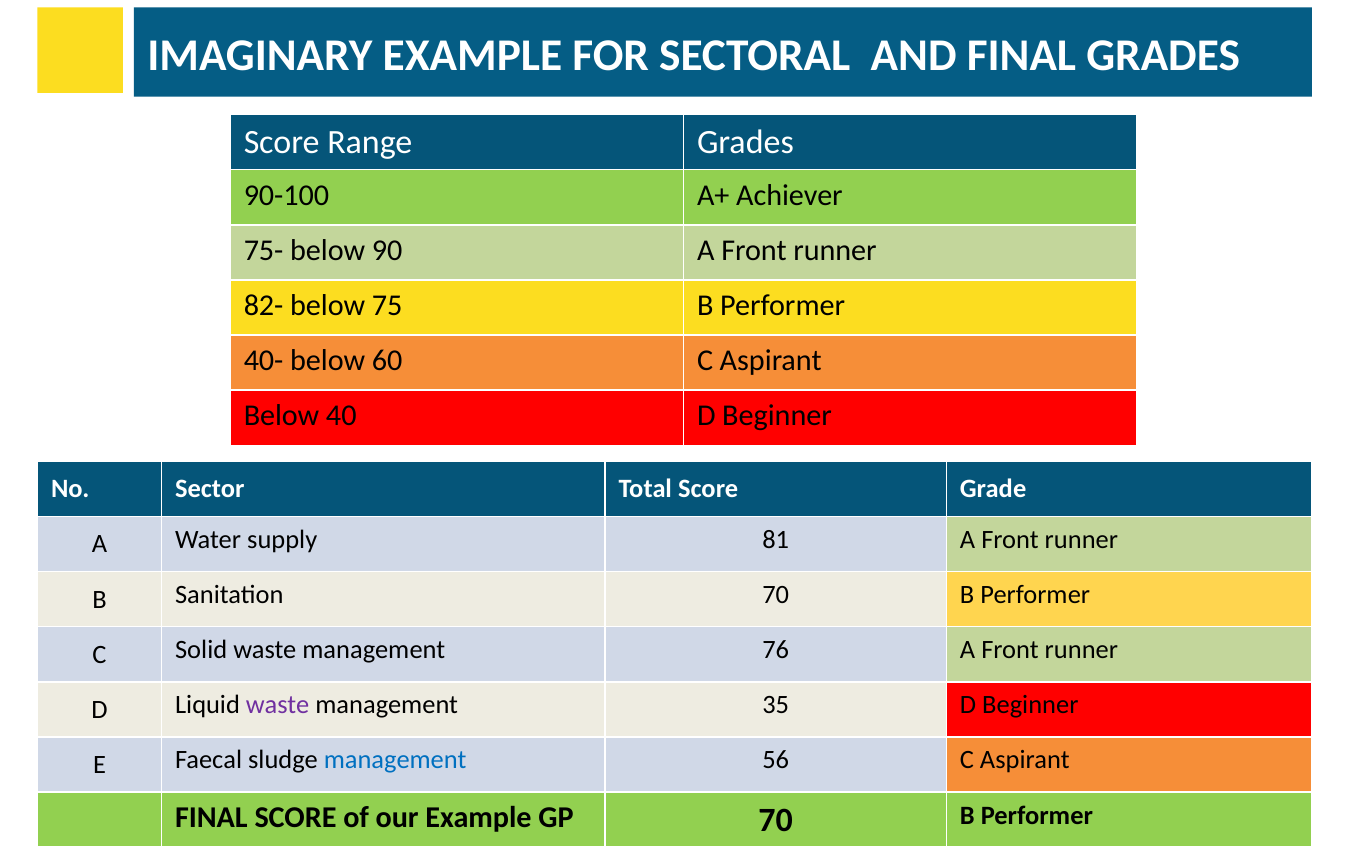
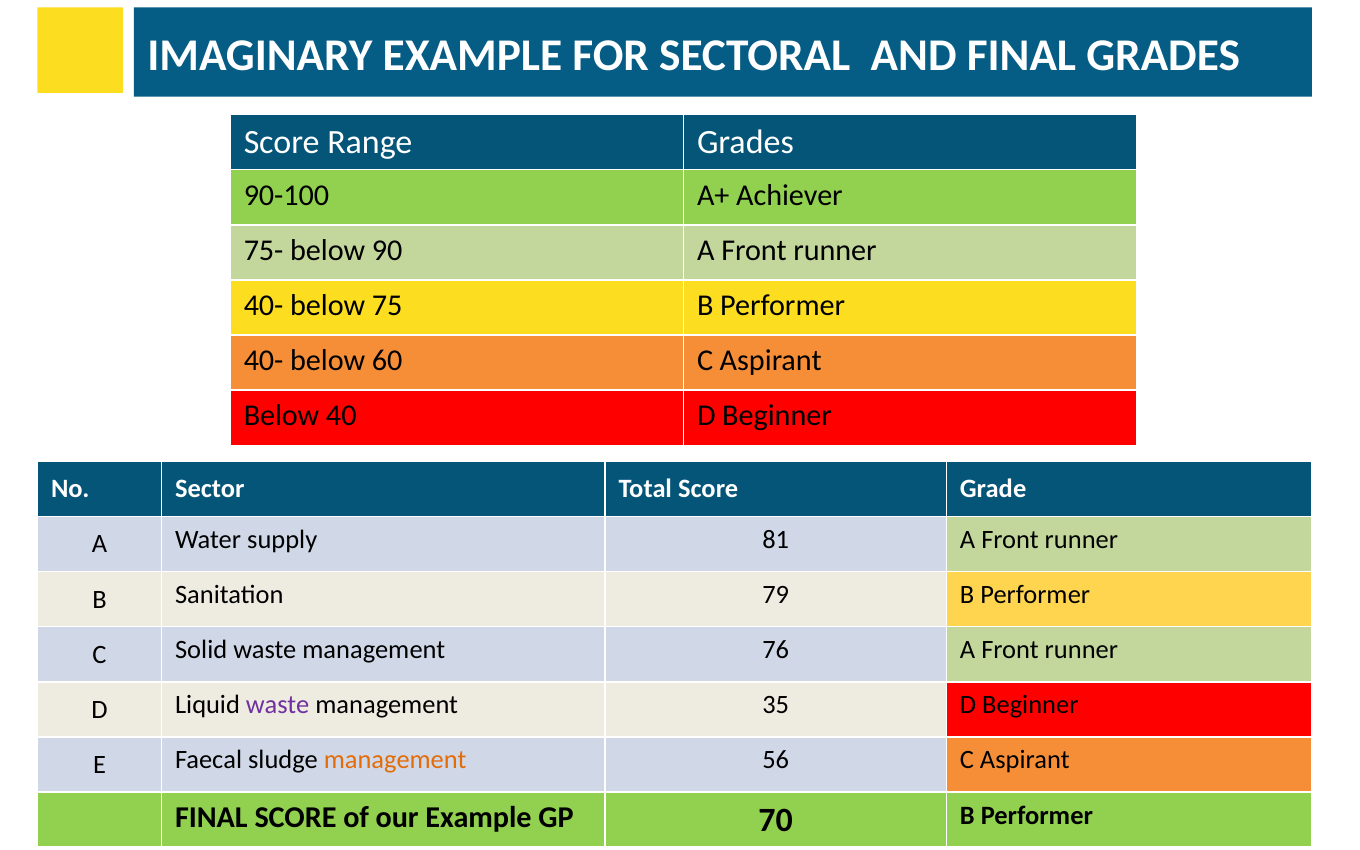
82-: 82- -> 40- (264, 306)
Sanitation 70: 70 -> 79 (776, 595)
management colour: blue -> orange (395, 760)
